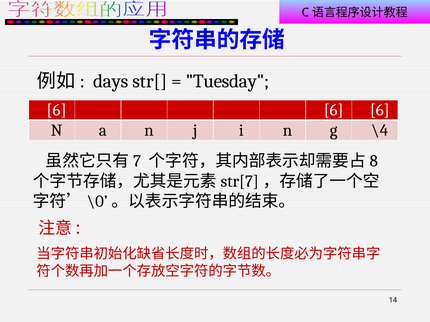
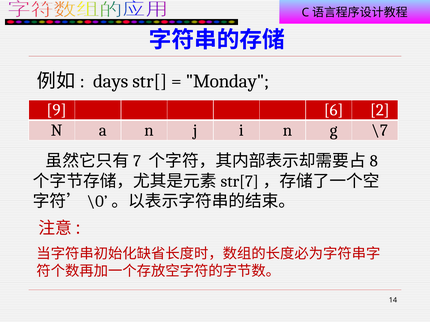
Tuesday: Tuesday -> Monday (227, 81)
6: 6 -> 9 (57, 110)
6: 6 -> 2 (380, 110)
\4: \4 -> \7 (380, 130)
